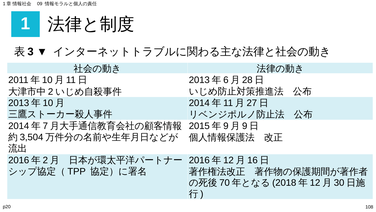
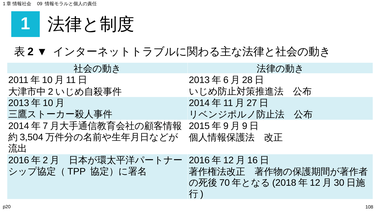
3: 3 -> 2 (31, 52)
